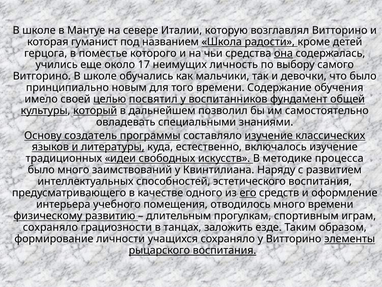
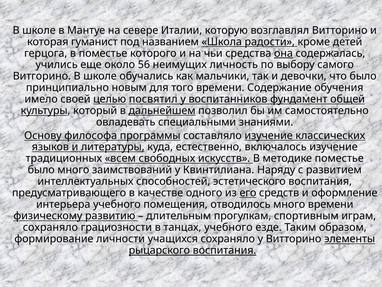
17: 17 -> 56 (144, 65)
который underline: present -> none (95, 110)
дальнейшем underline: none -> present (162, 110)
создатель: создатель -> философа (91, 135)
идеи: идеи -> всем (120, 158)
методике процесса: процесса -> поместье (339, 158)
танцах заложить: заложить -> учебного (228, 227)
